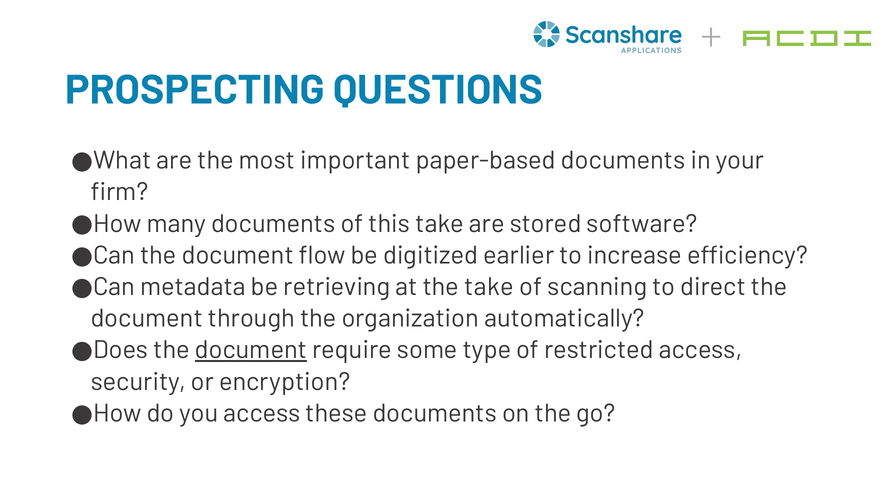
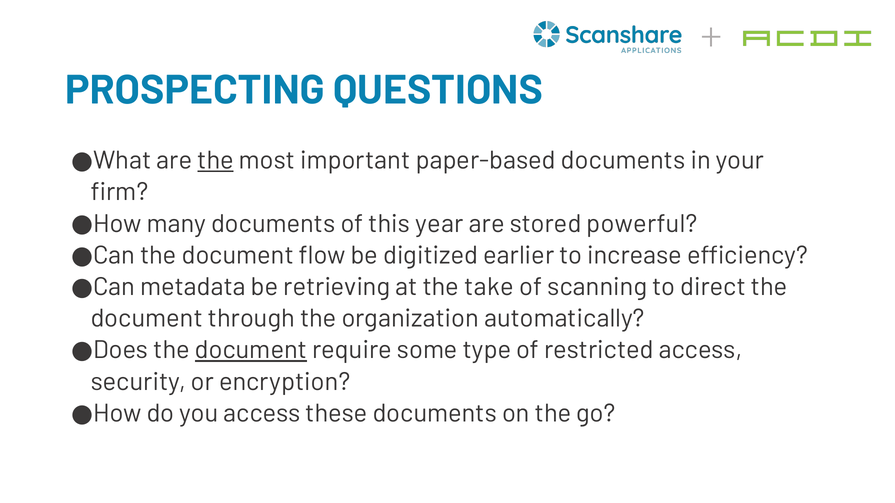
the underline: none -> present (216, 161)
this take: take -> year (439, 224)
software: software -> powerful (642, 224)
